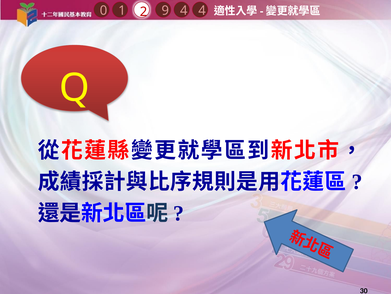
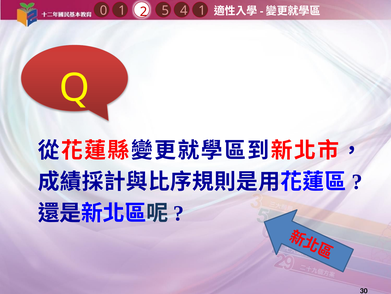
4 4: 4 -> 1 (202, 10)
9: 9 -> 5 (165, 10)
